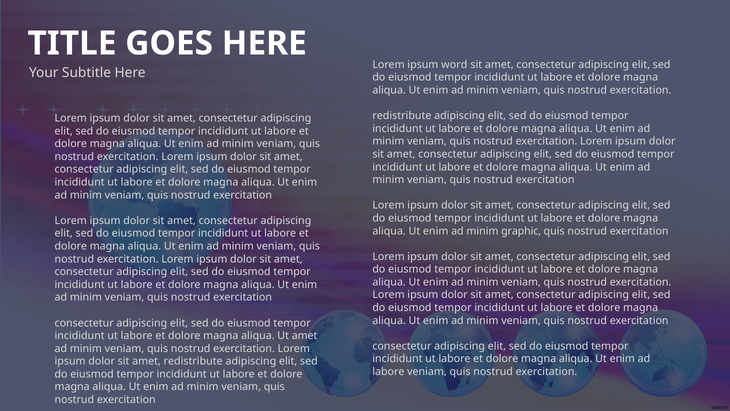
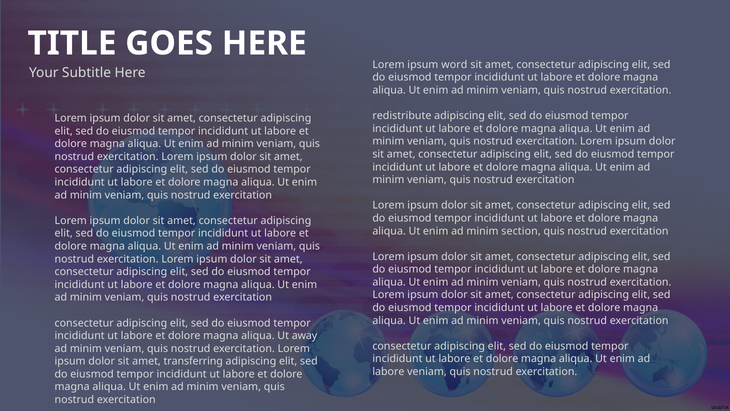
graphic: graphic -> section (521, 231)
Ut amet: amet -> away (305, 335)
amet redistribute: redistribute -> transferring (193, 361)
